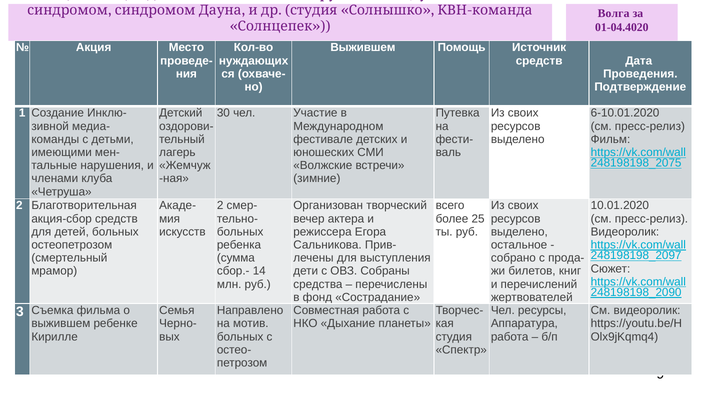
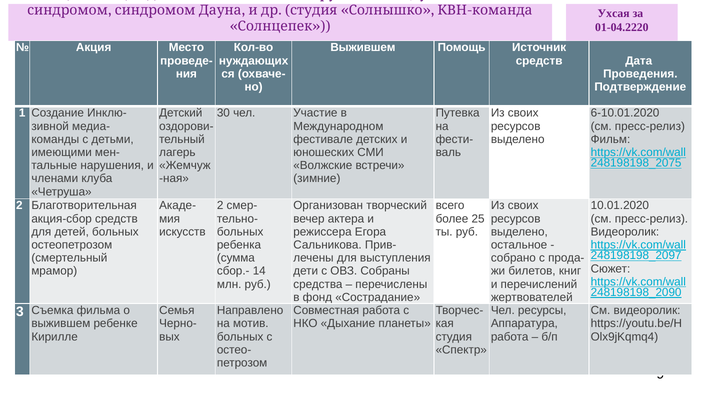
Волга: Волга -> Ухсая (614, 13)
01-04.4020: 01-04.4020 -> 01-04.2220 (622, 27)
